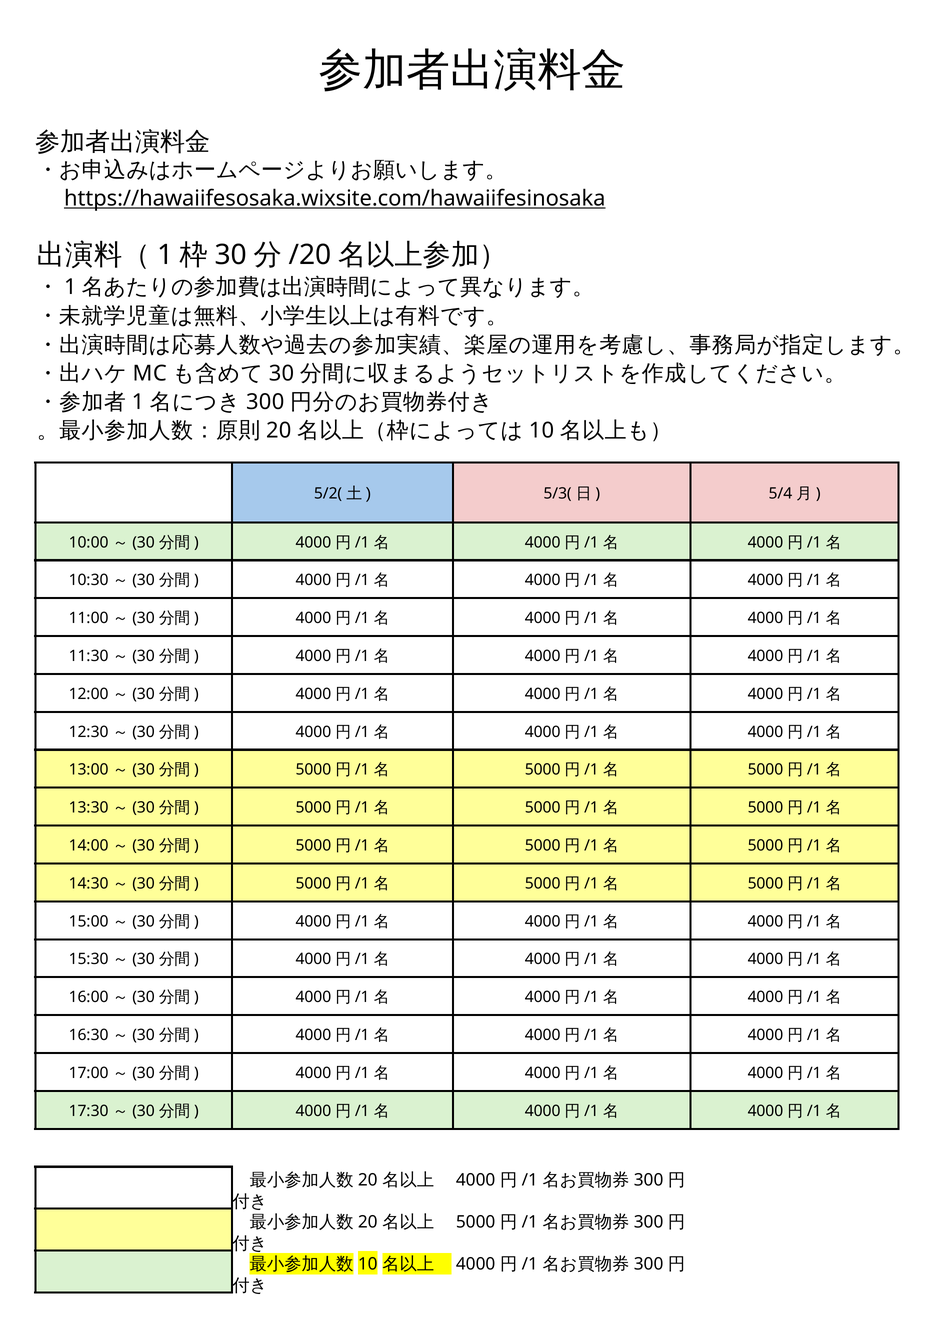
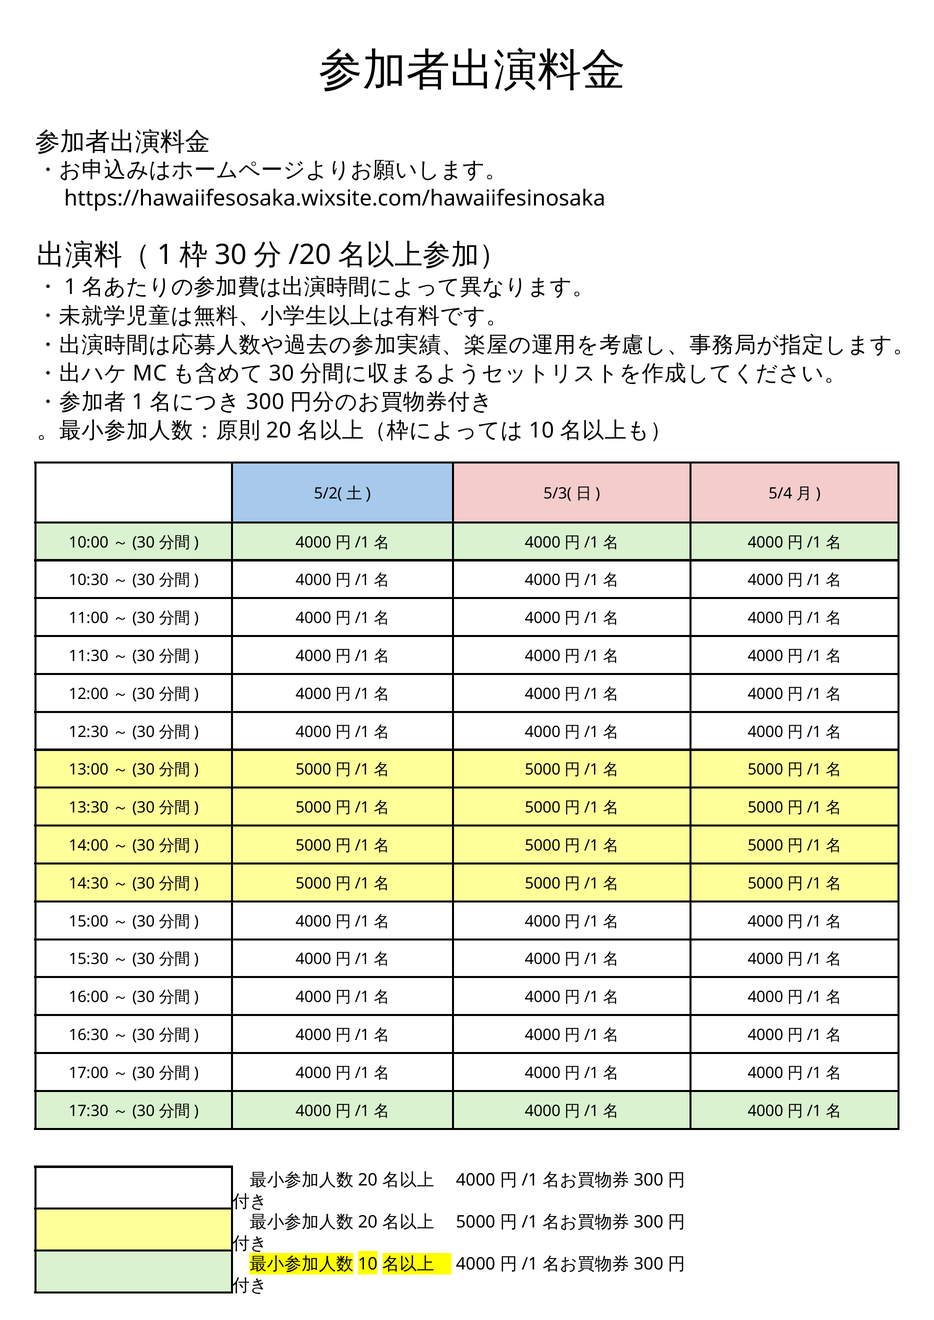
https://hawaiifesosaka.wixsite.com/hawaiifesinosaka underline: present -> none (335, 199)
